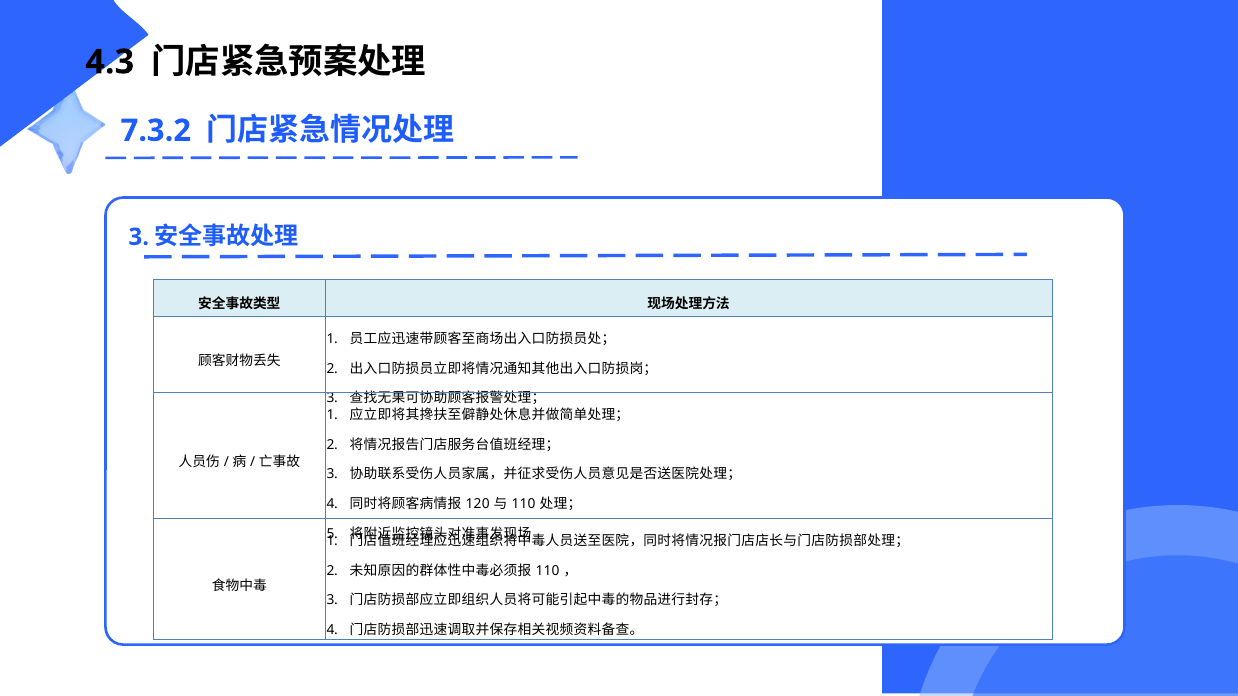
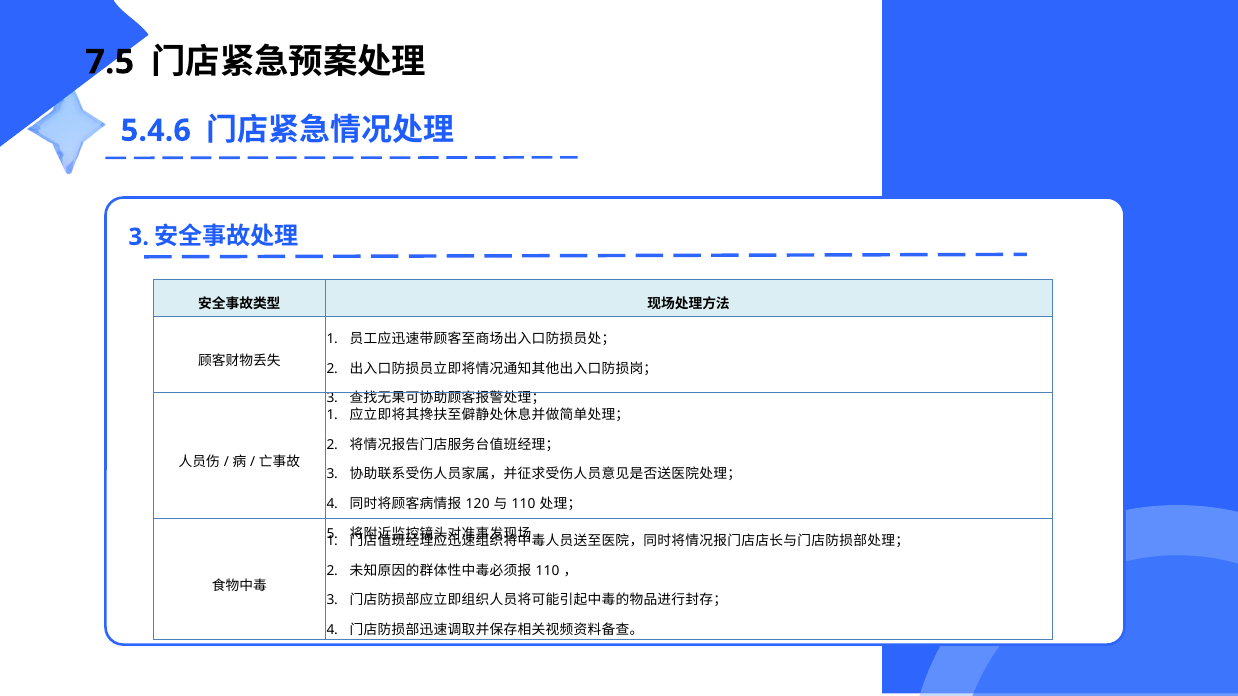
4.3: 4.3 -> 7.5 (110, 62)
7.3.2: 7.3.2 -> 5.4.6 (156, 131)
